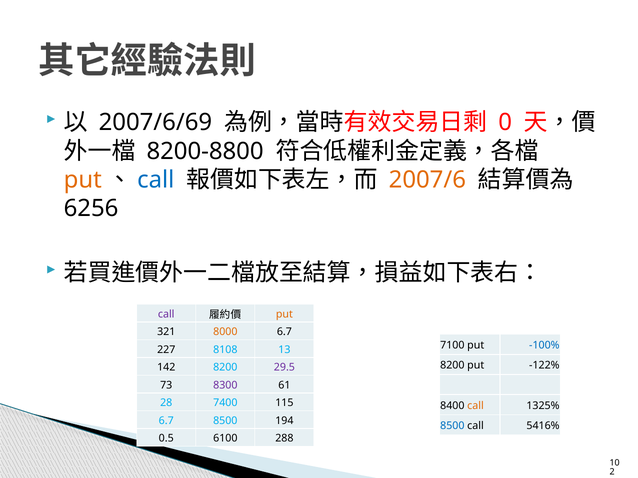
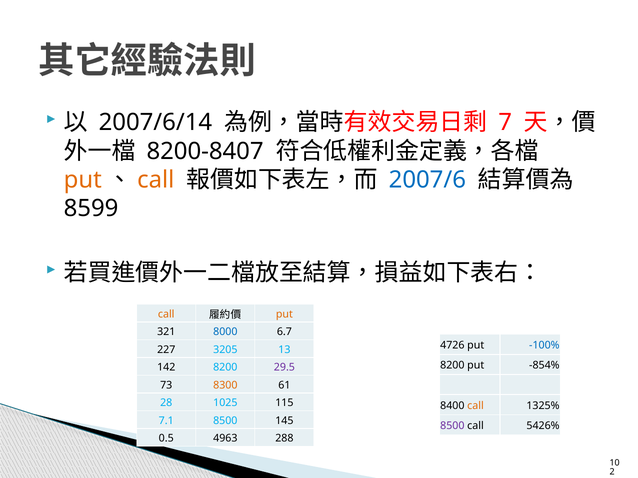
2007/6/69: 2007/6/69 -> 2007/6/14 (155, 123)
0: 0 -> 7 (505, 123)
8200-8800: 8200-8800 -> 8200-8407 (205, 151)
call colour: blue -> orange (156, 180)
2007/6 colour: orange -> blue (427, 180)
6256: 6256 -> 8599 (91, 209)
call colour: purple -> orange (166, 314)
8000 colour: orange -> blue (225, 332)
7100: 7100 -> 4726 (452, 346)
8108: 8108 -> 3205 (225, 350)
-122%: -122% -> -854% (544, 366)
8300 colour: purple -> orange (225, 385)
7400: 7400 -> 1025 (225, 403)
6.7: 6.7 -> 7.1 (166, 421)
194: 194 -> 145 (284, 421)
8500 colour: blue -> purple (452, 426)
5416%: 5416% -> 5426% (543, 426)
6100: 6100 -> 4963 (225, 439)
